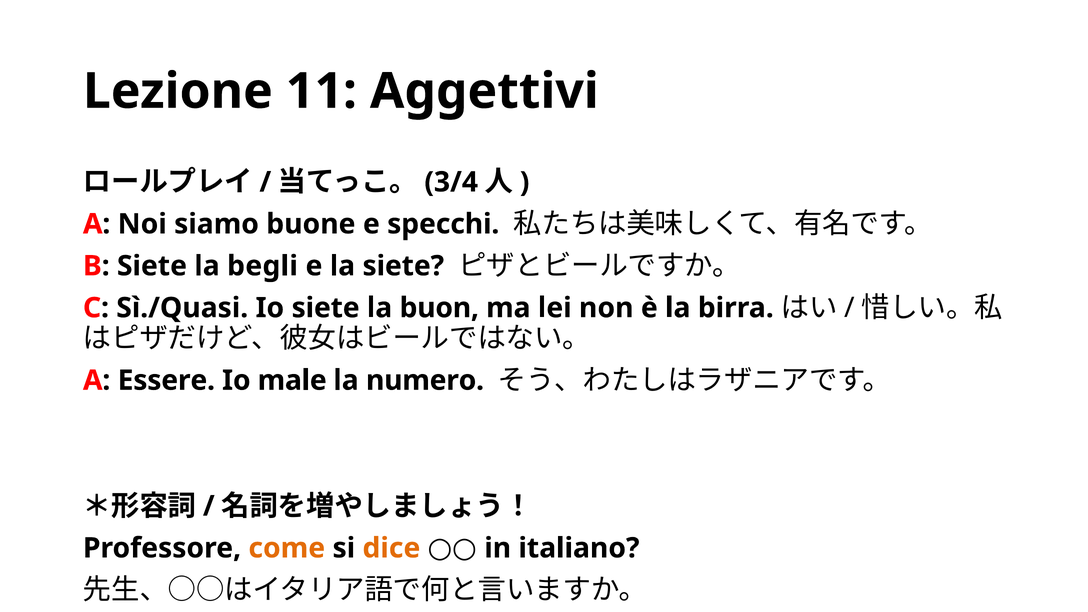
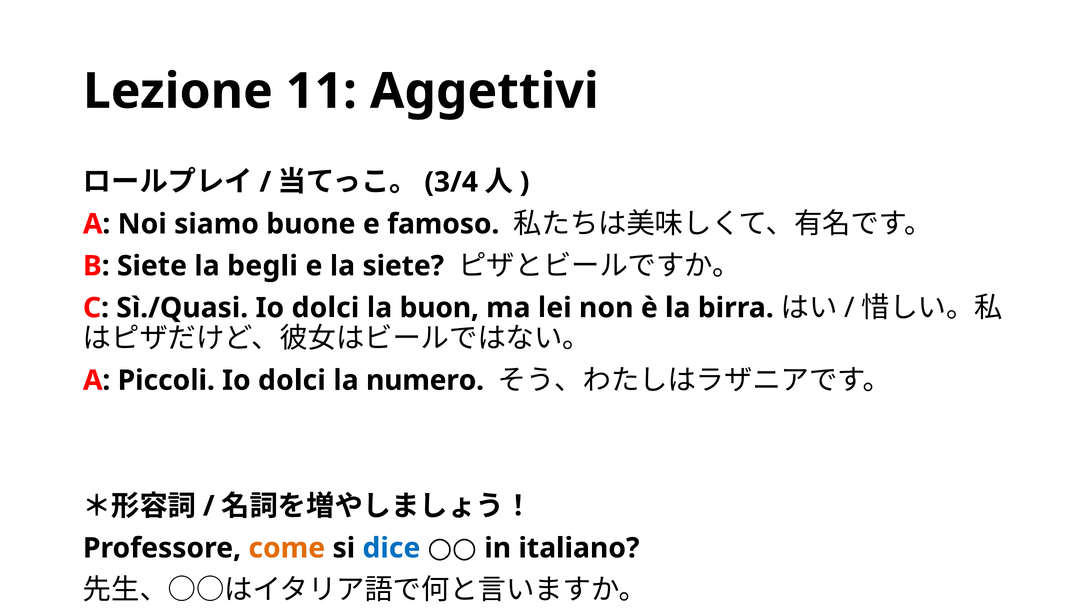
specchi: specchi -> famoso (443, 224)
Sì./Quasi Io siete: siete -> dolci (325, 308)
Essere: Essere -> Piccoli (166, 380)
male: male -> dolci (292, 380)
dice colour: orange -> blue (391, 548)
